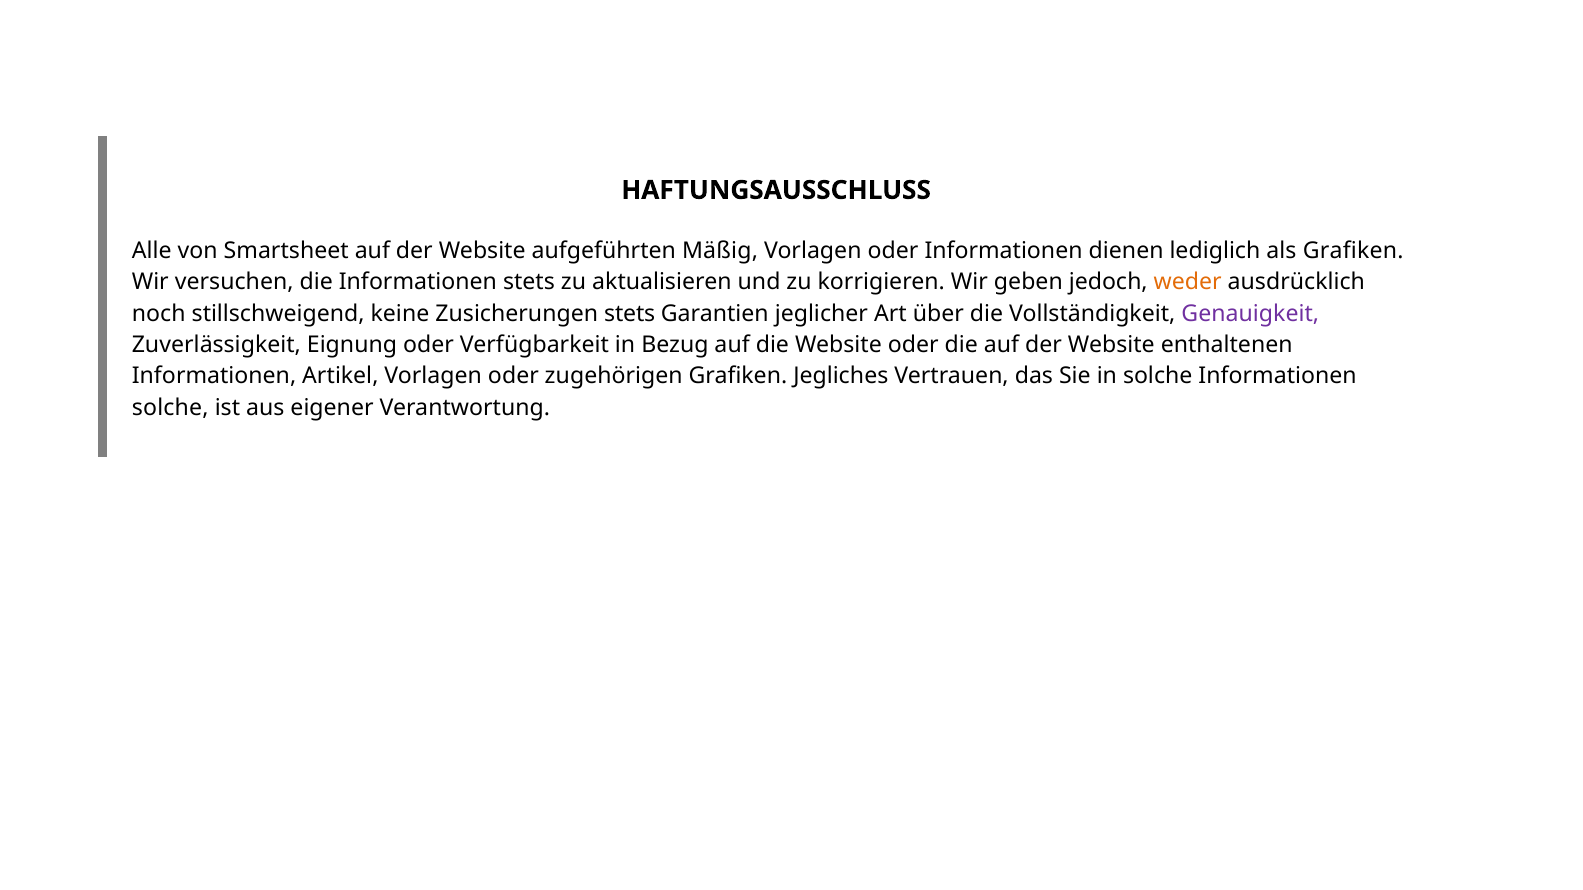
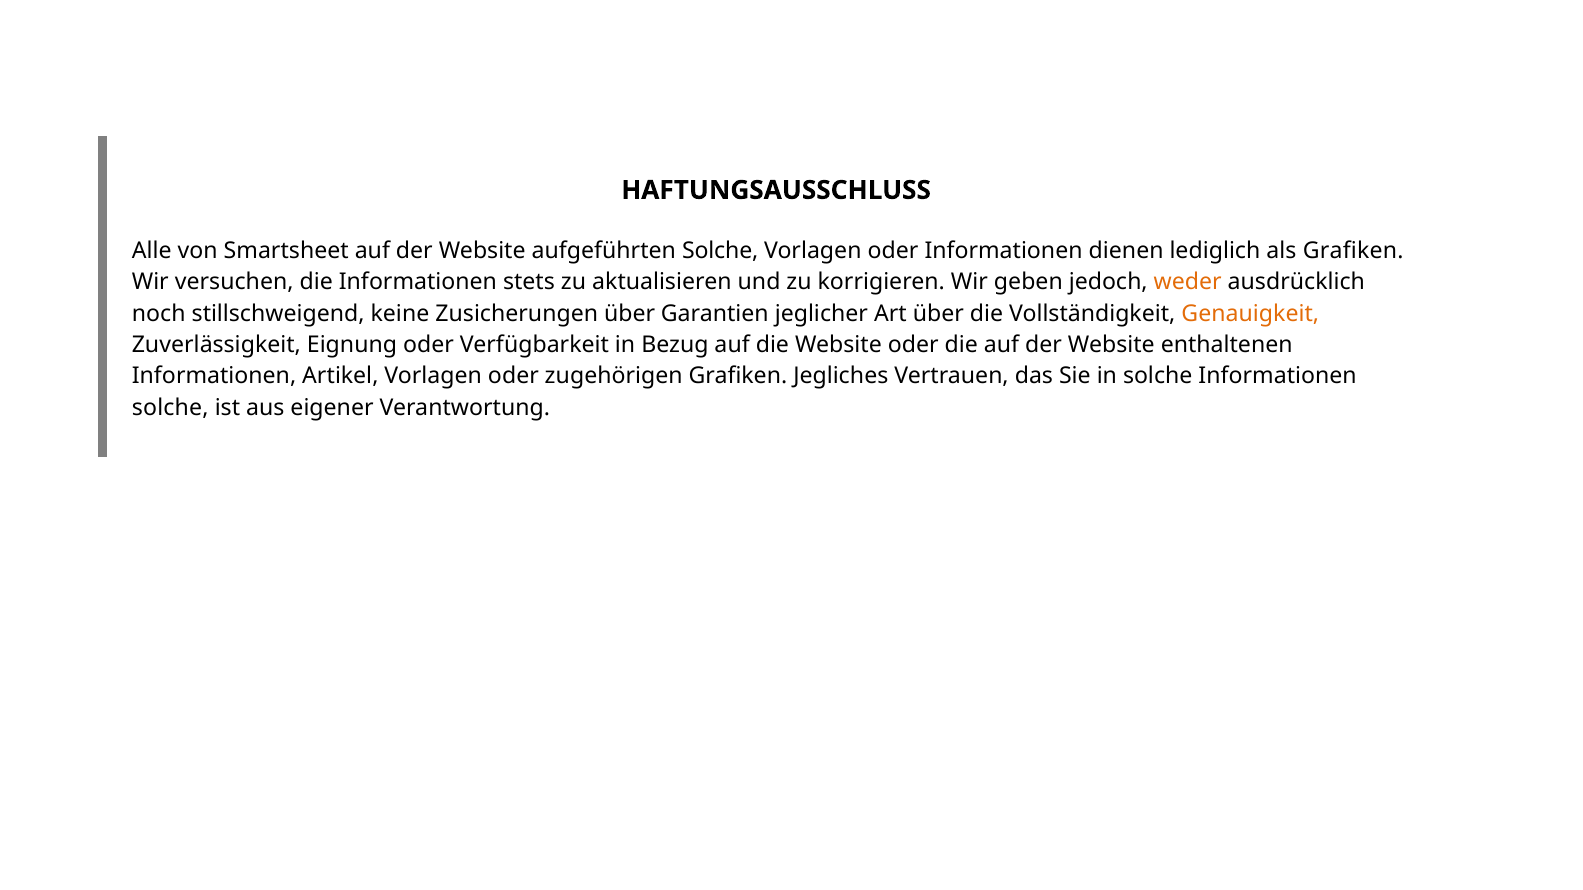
aufgeführten Mäßig: Mäßig -> Solche (720, 251)
Zusicherungen stets: stets -> über (630, 314)
Genauigkeit colour: purple -> orange (1250, 314)
